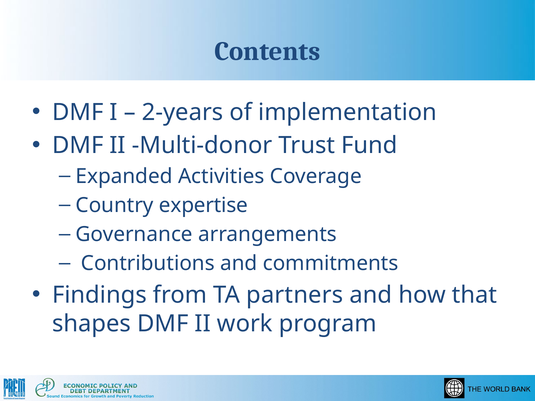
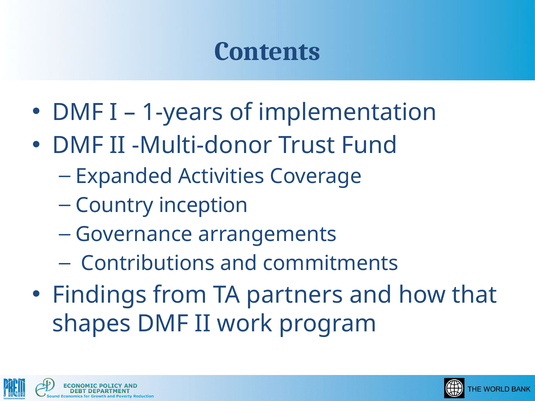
2-years: 2-years -> 1-years (183, 112)
expertise: expertise -> inception (203, 205)
